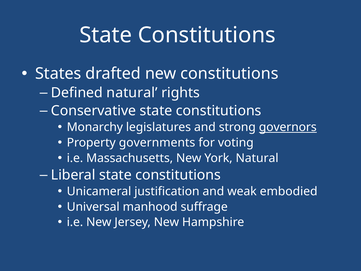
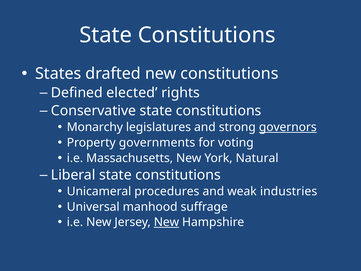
Defined natural: natural -> elected (132, 93)
justification: justification -> procedures (167, 191)
embodied: embodied -> industries (289, 191)
New underline: none -> present (166, 222)
